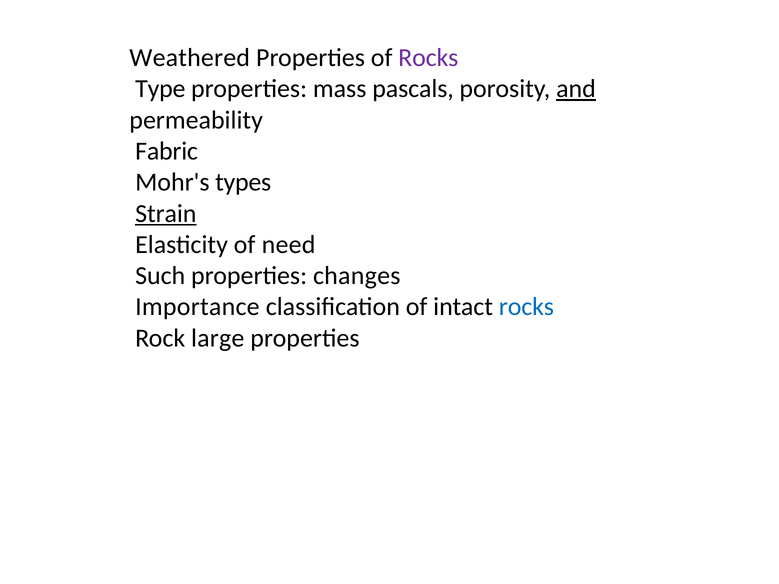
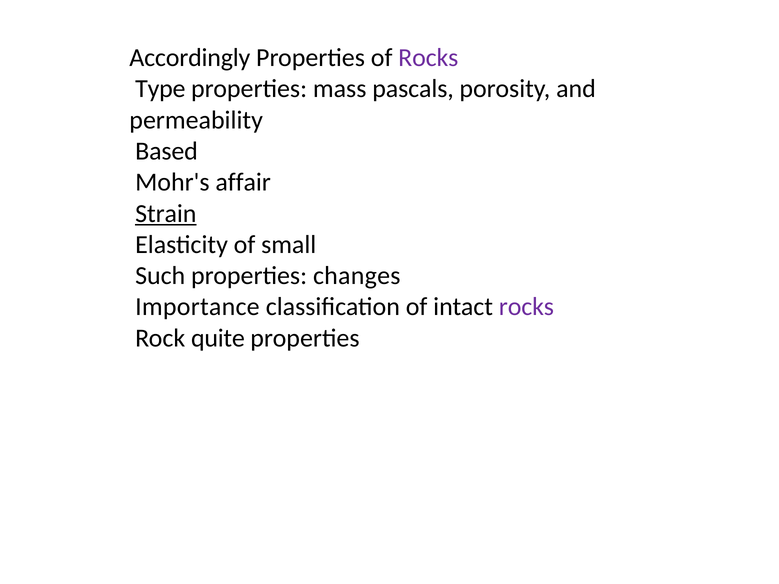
Weathered: Weathered -> Accordingly (190, 58)
and underline: present -> none (576, 89)
Fabric: Fabric -> Based (167, 151)
types: types -> affair (243, 182)
need: need -> small (289, 245)
rocks colour: blue -> purple (526, 307)
large: large -> quite (218, 338)
